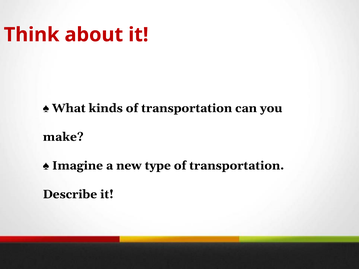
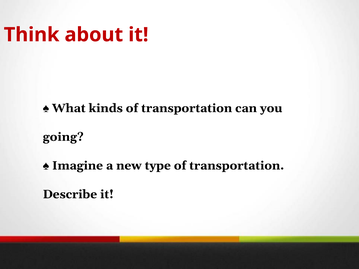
make: make -> going (63, 137)
